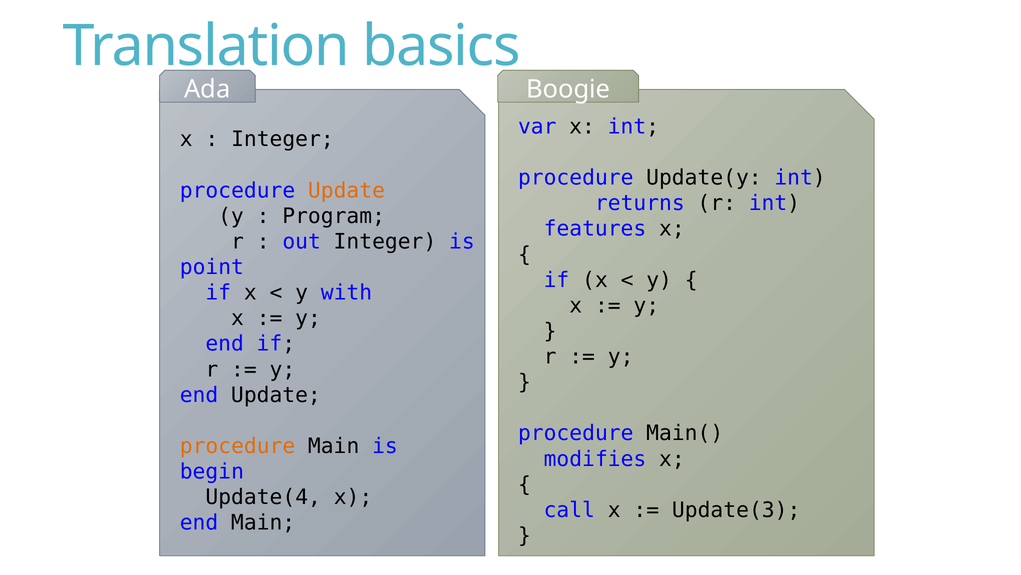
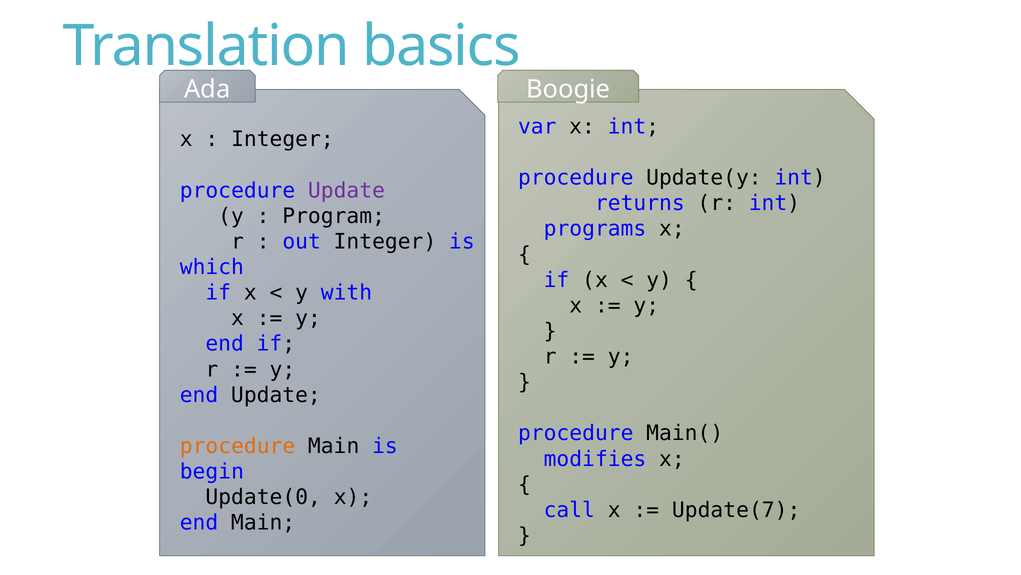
Update colour: orange -> purple (346, 190)
features: features -> programs (595, 229)
point: point -> which (212, 267)
Update(4: Update(4 -> Update(0 (263, 497)
Update(3: Update(3 -> Update(7 (736, 510)
